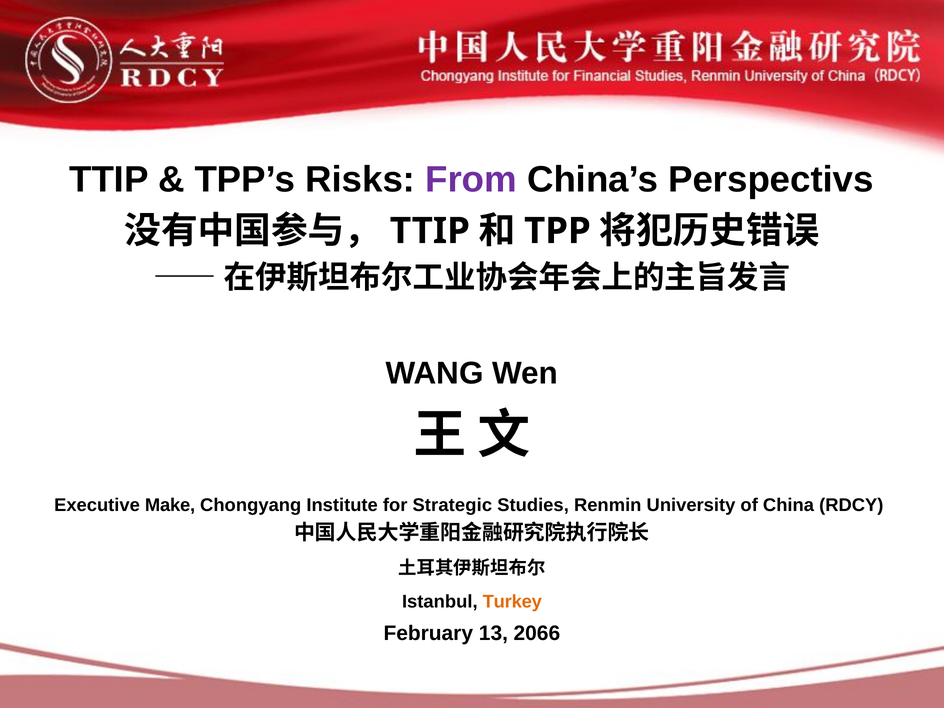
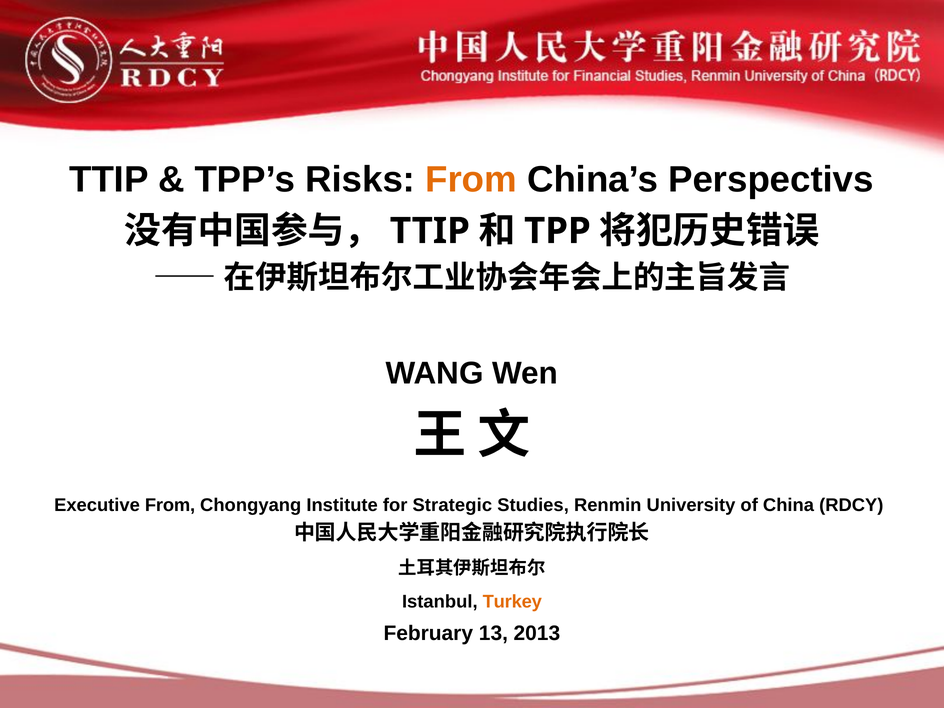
From colour: purple -> orange (471, 180)
Executive Make: Make -> From (170, 505)
2066: 2066 -> 2013 (537, 633)
